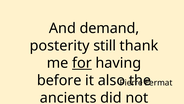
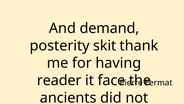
still: still -> skit (105, 45)
for underline: present -> none (82, 63)
before: before -> reader (59, 80)
also: also -> face (112, 80)
